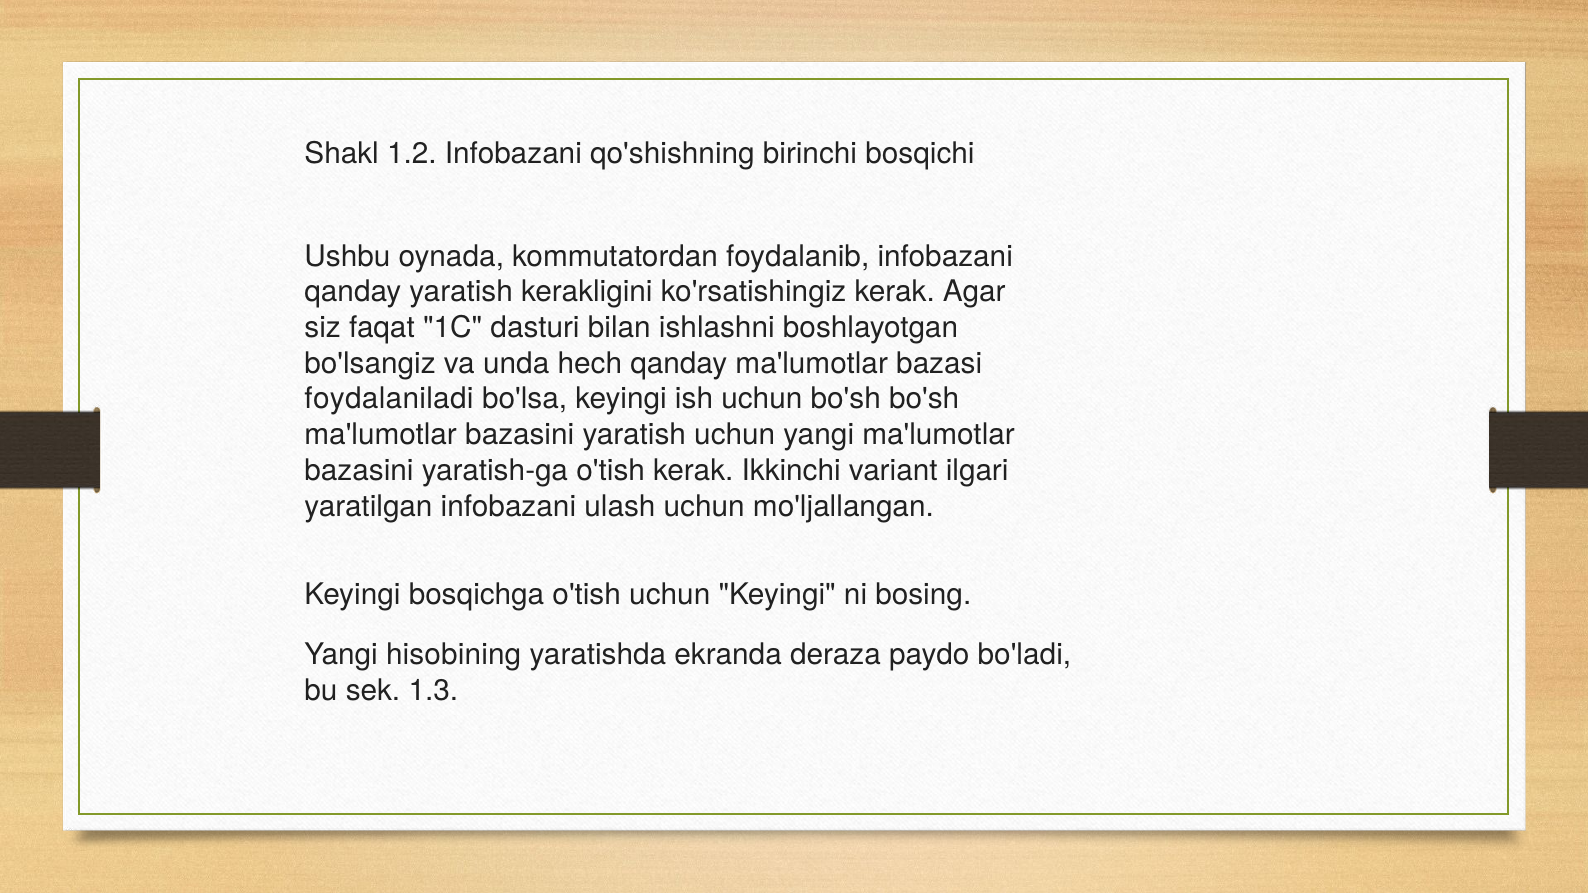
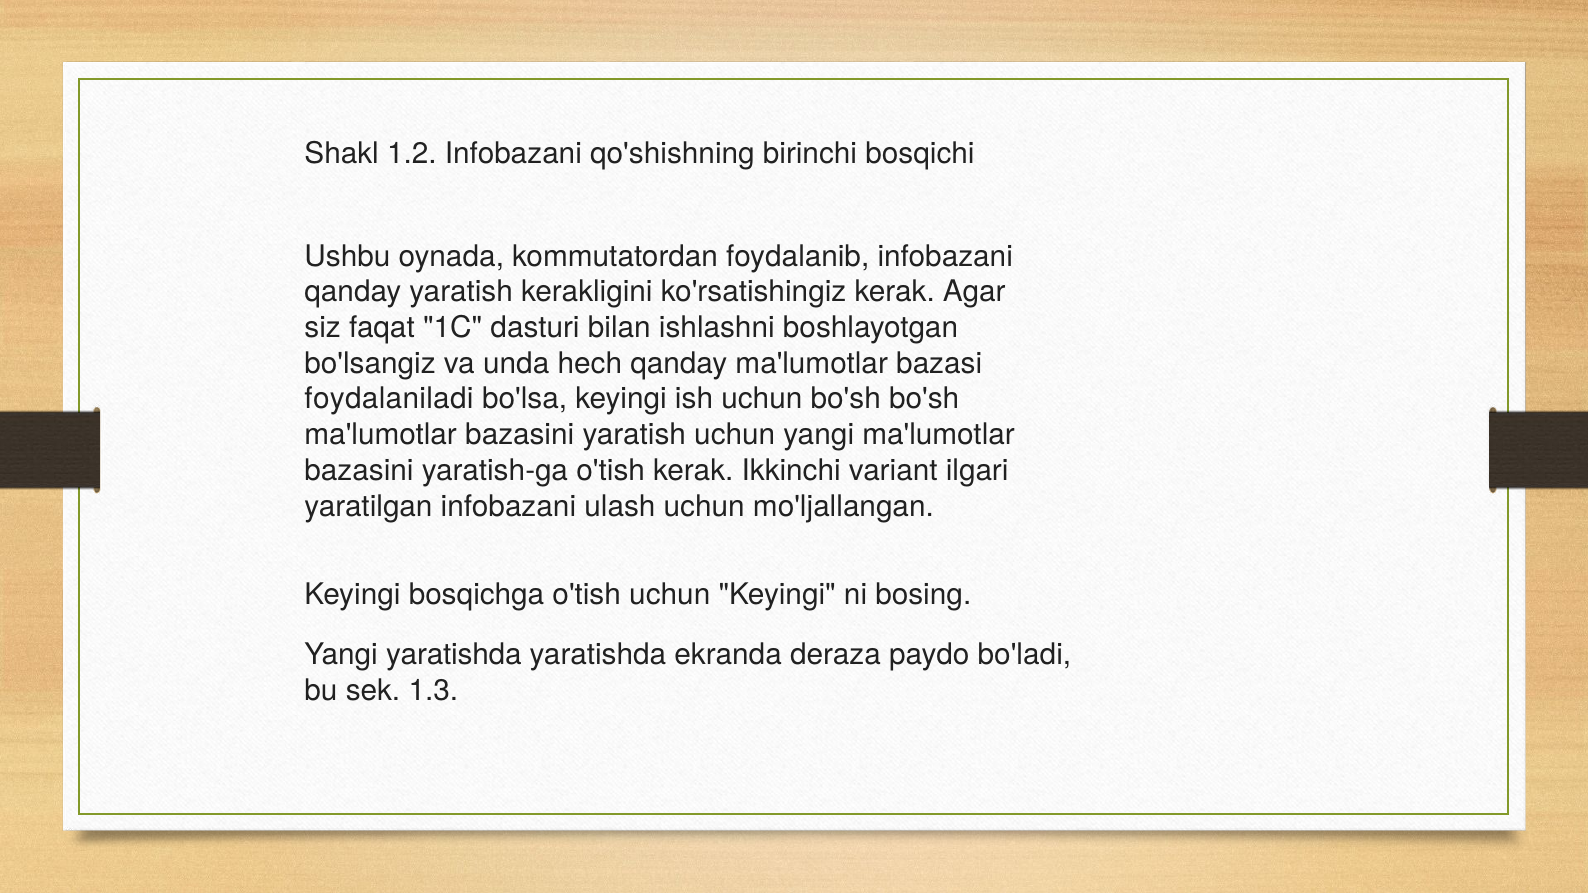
Yangi hisobining: hisobining -> yaratishda (454, 655)
